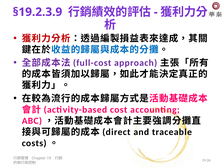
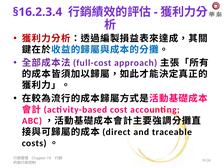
§19.2.3.9: §19.2.3.9 -> §16.2.3.4 (37, 12)
